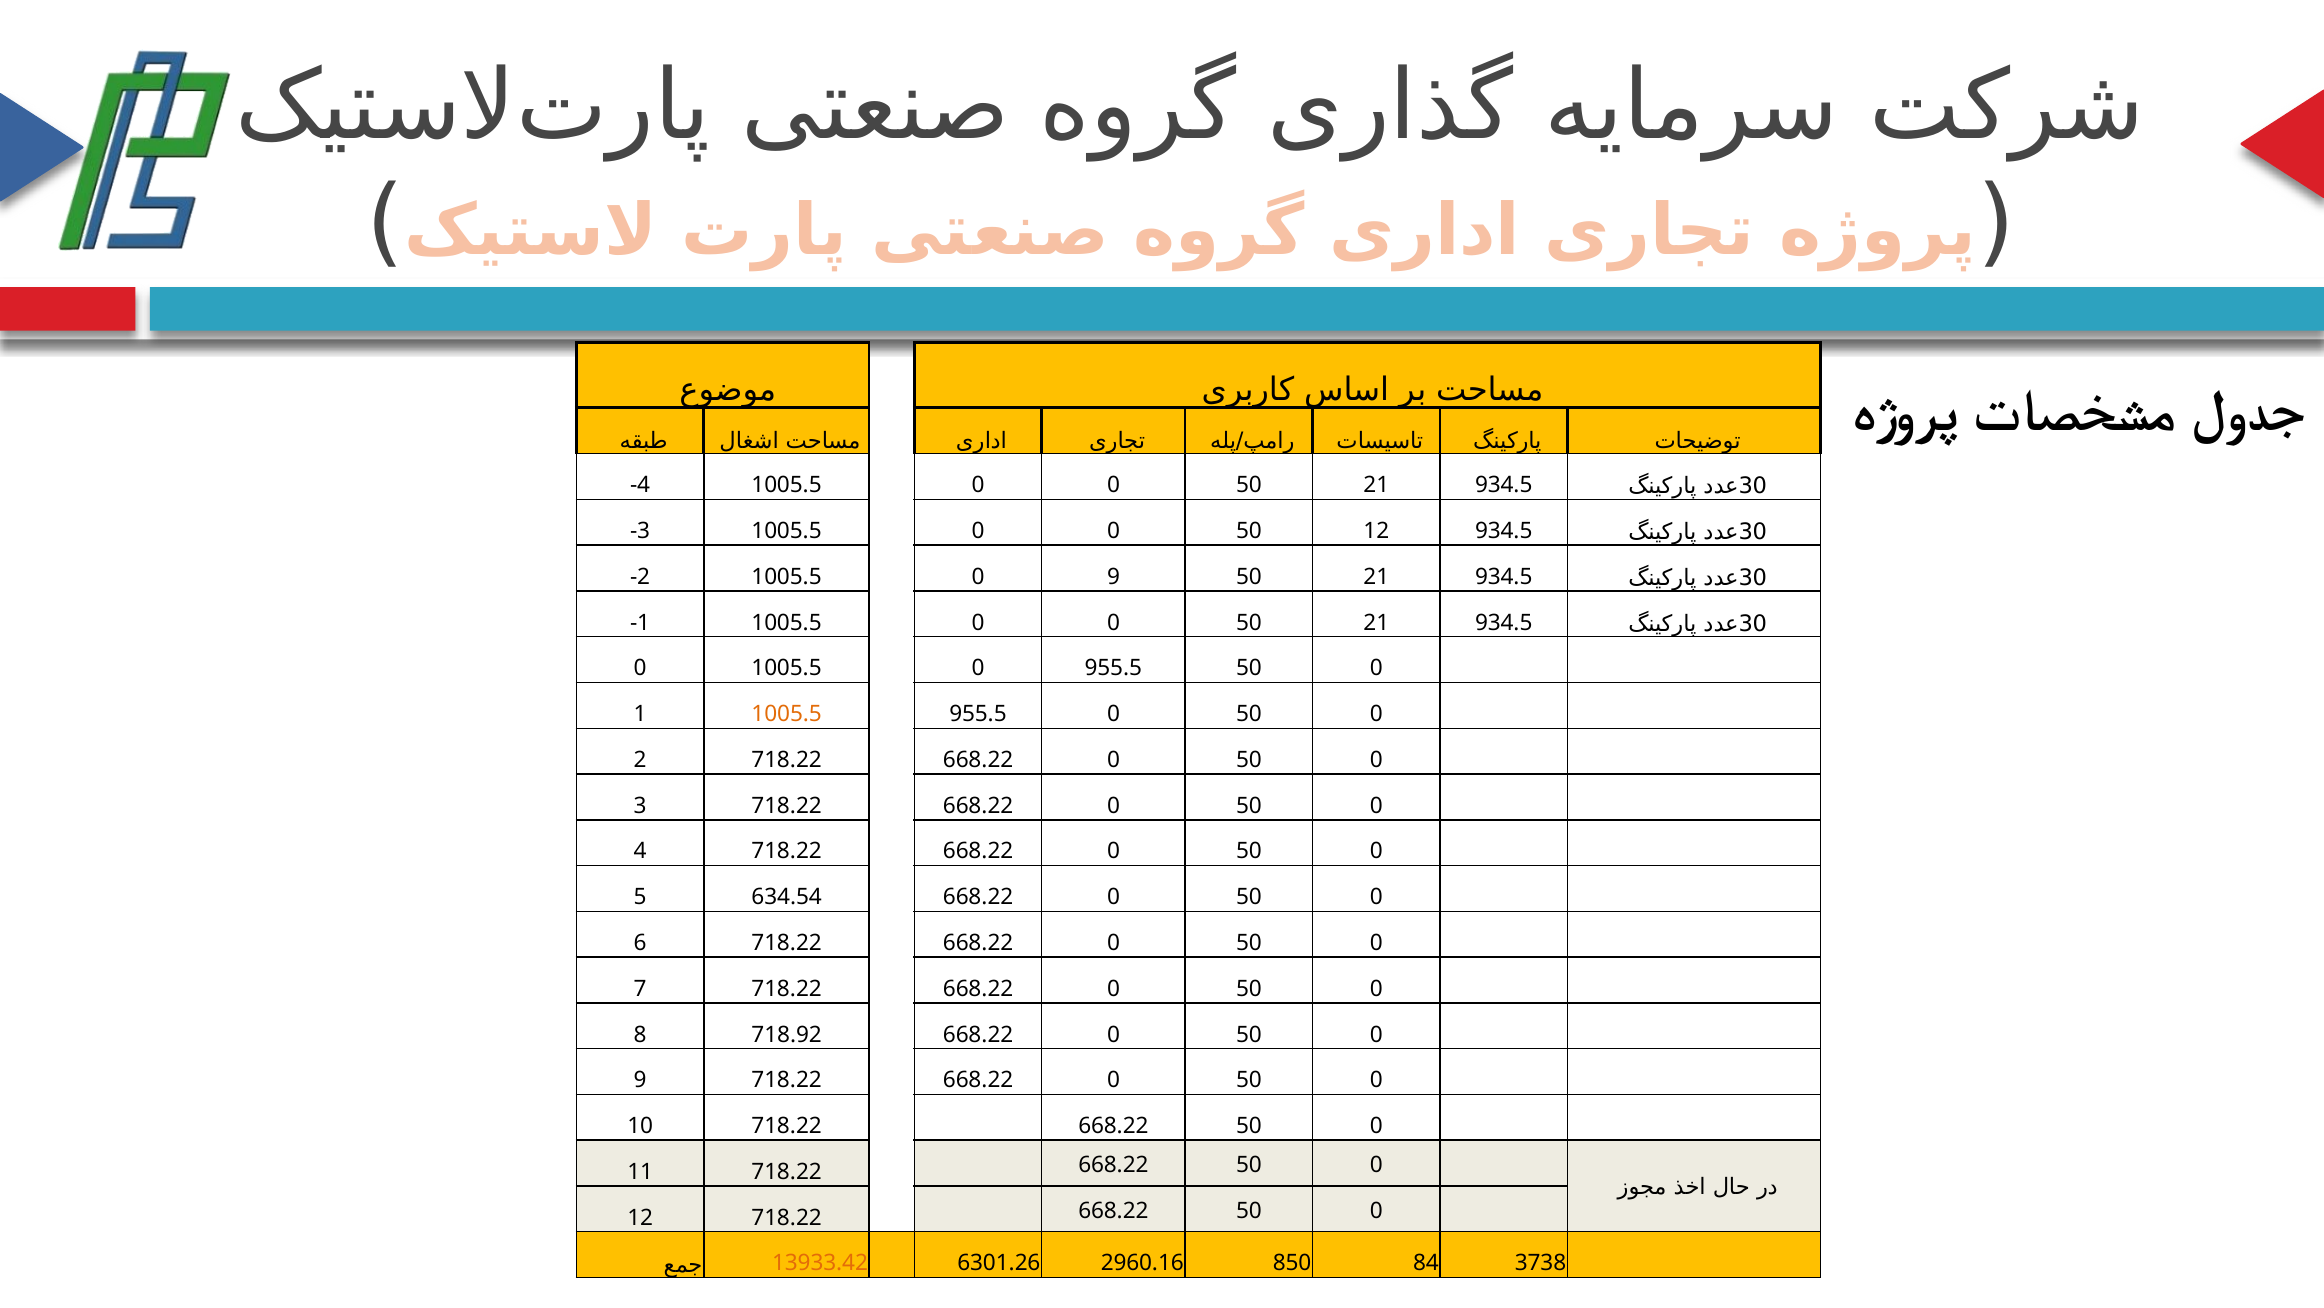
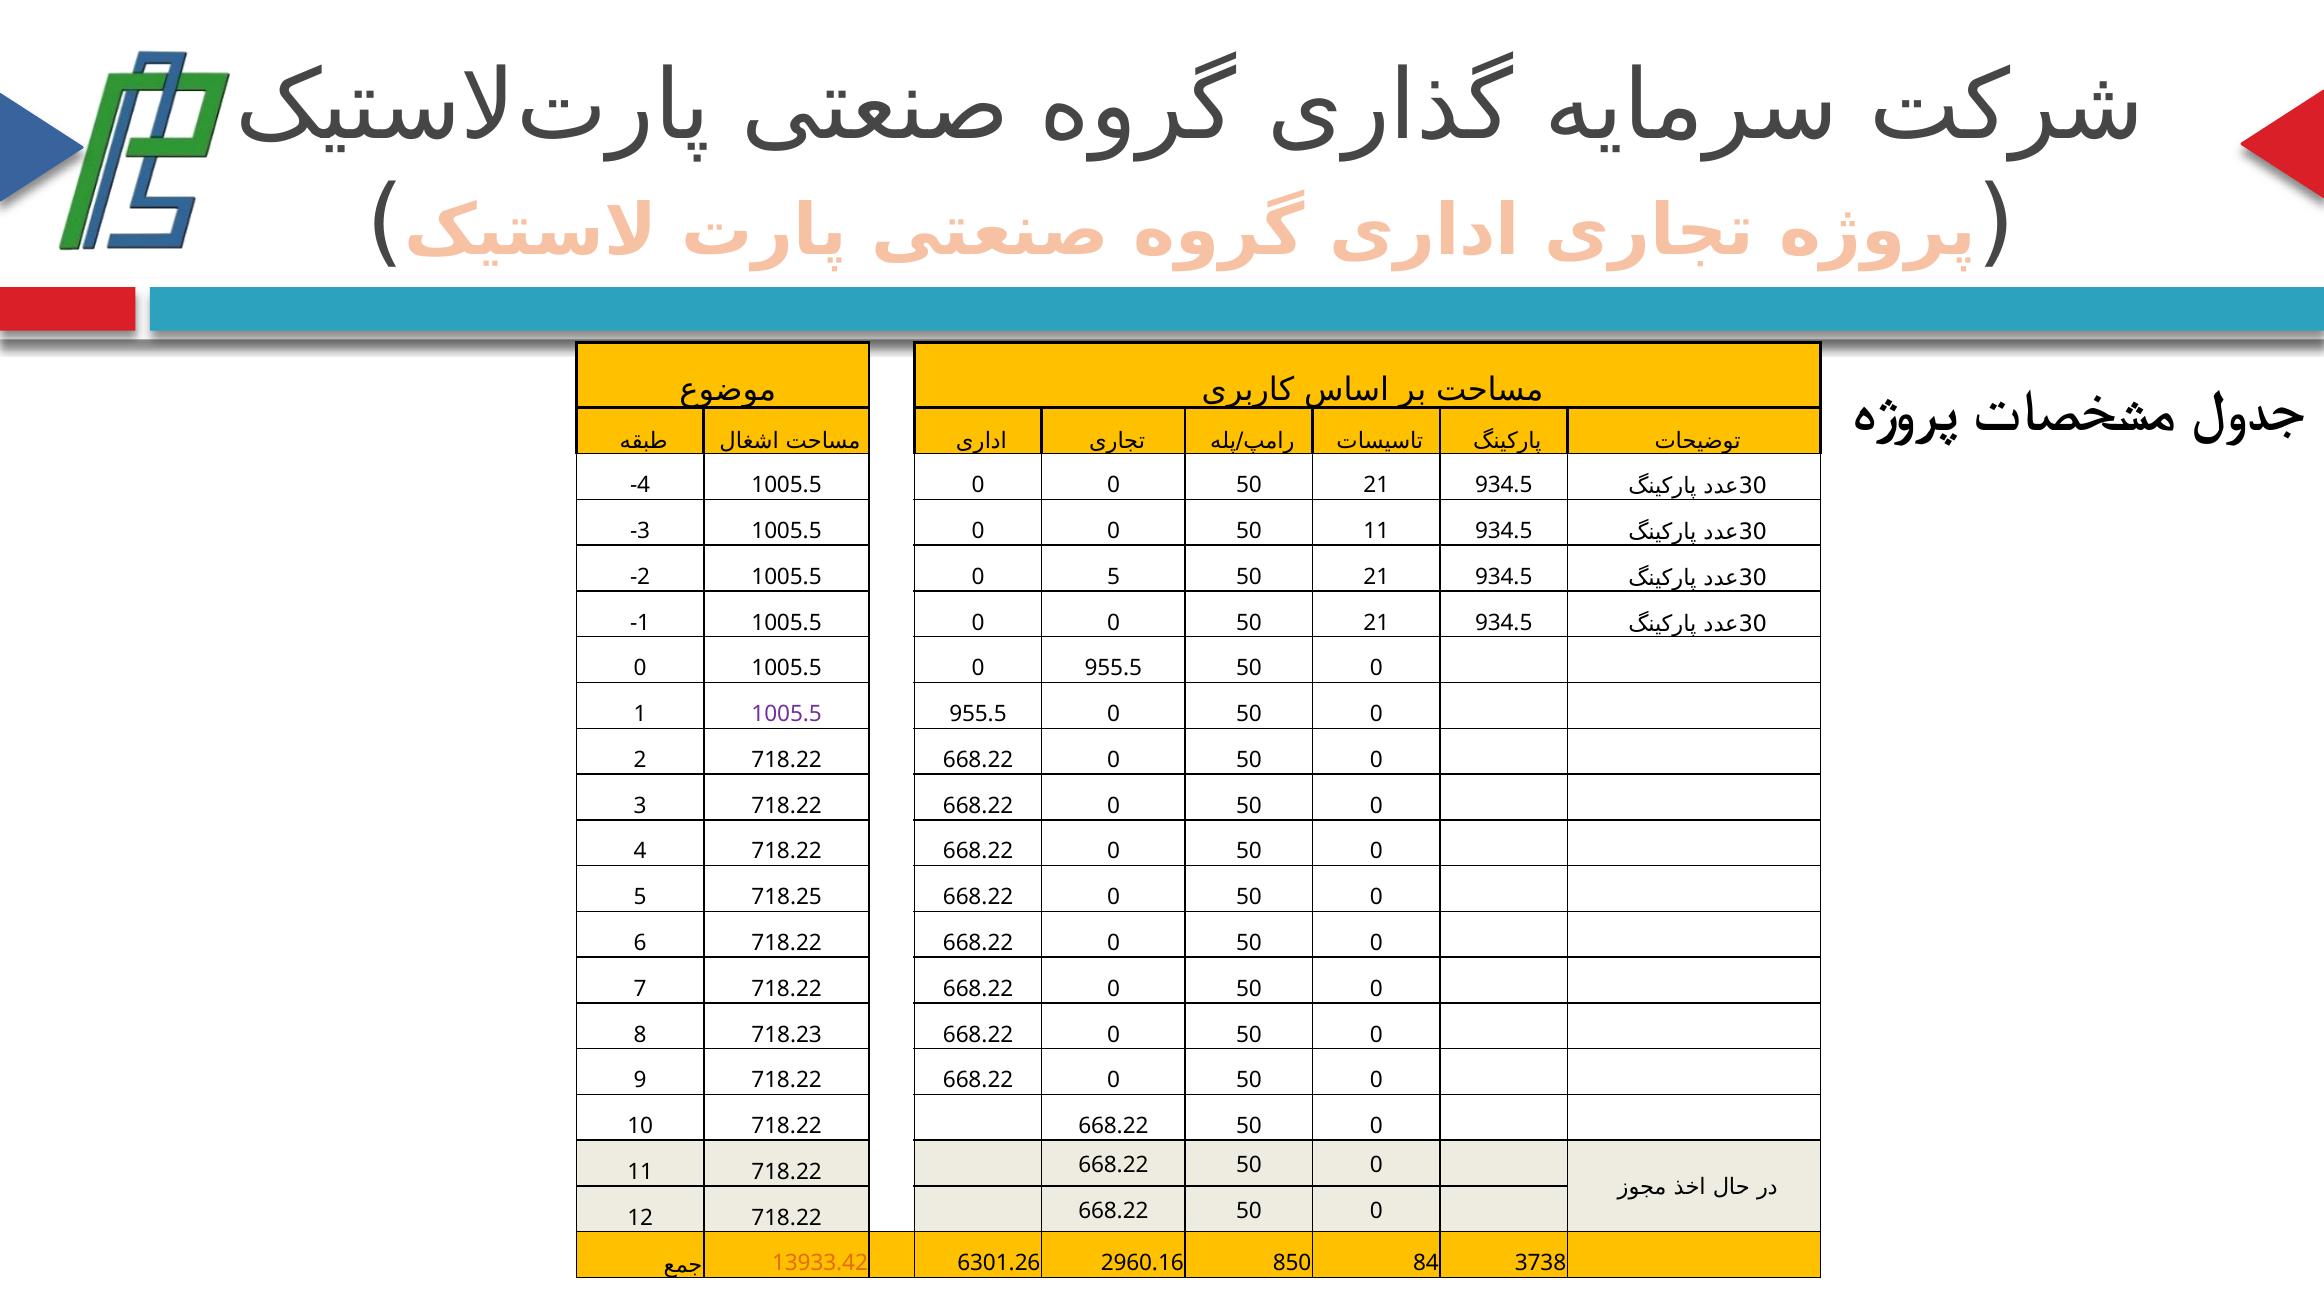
50 12: 12 -> 11 (1376, 531)
1005.5 0 9: 9 -> 5 (1113, 577)
1005.5 colour: orange -> purple (787, 714)
634.54: 634.54 -> 718.25 (787, 897)
718.92: 718.92 -> 718.23 (787, 1034)
